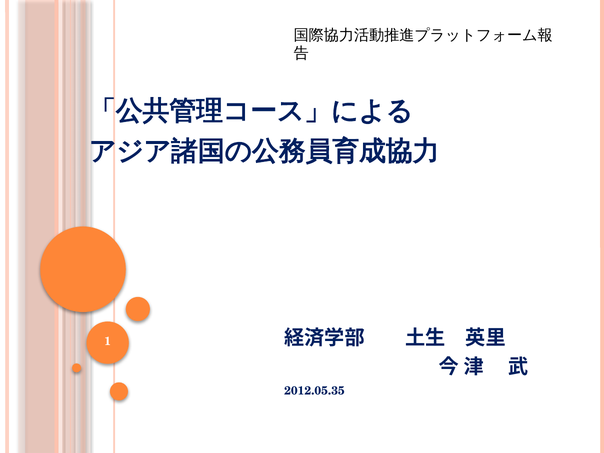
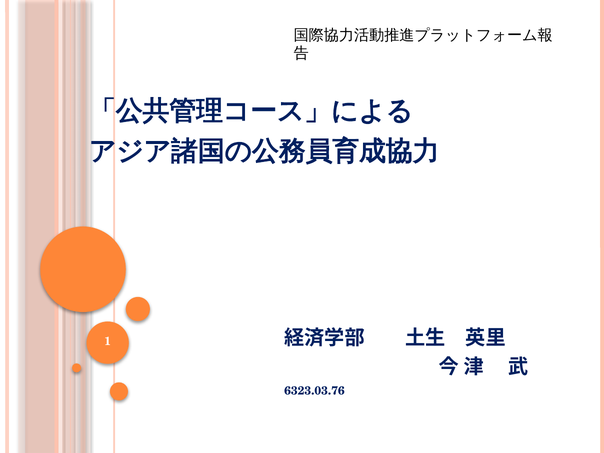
2012.05.35: 2012.05.35 -> 6323.03.76 (314, 391)
